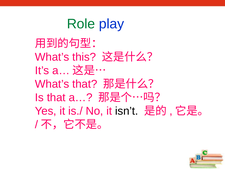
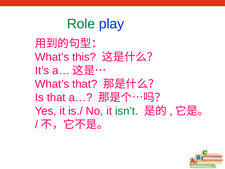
isn’t colour: black -> green (127, 111)
